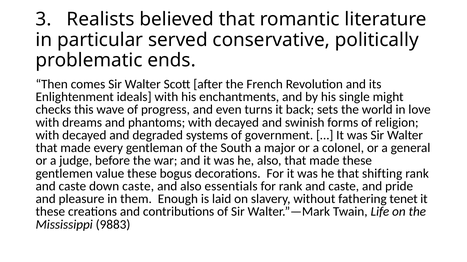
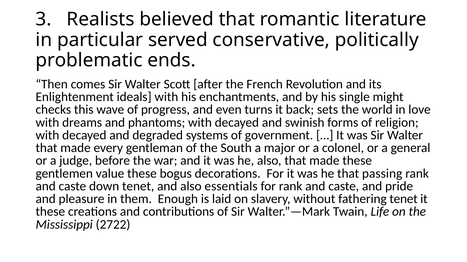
shifting: shifting -> passing (382, 174)
down caste: caste -> tenet (138, 187)
9883: 9883 -> 2722 (113, 225)
